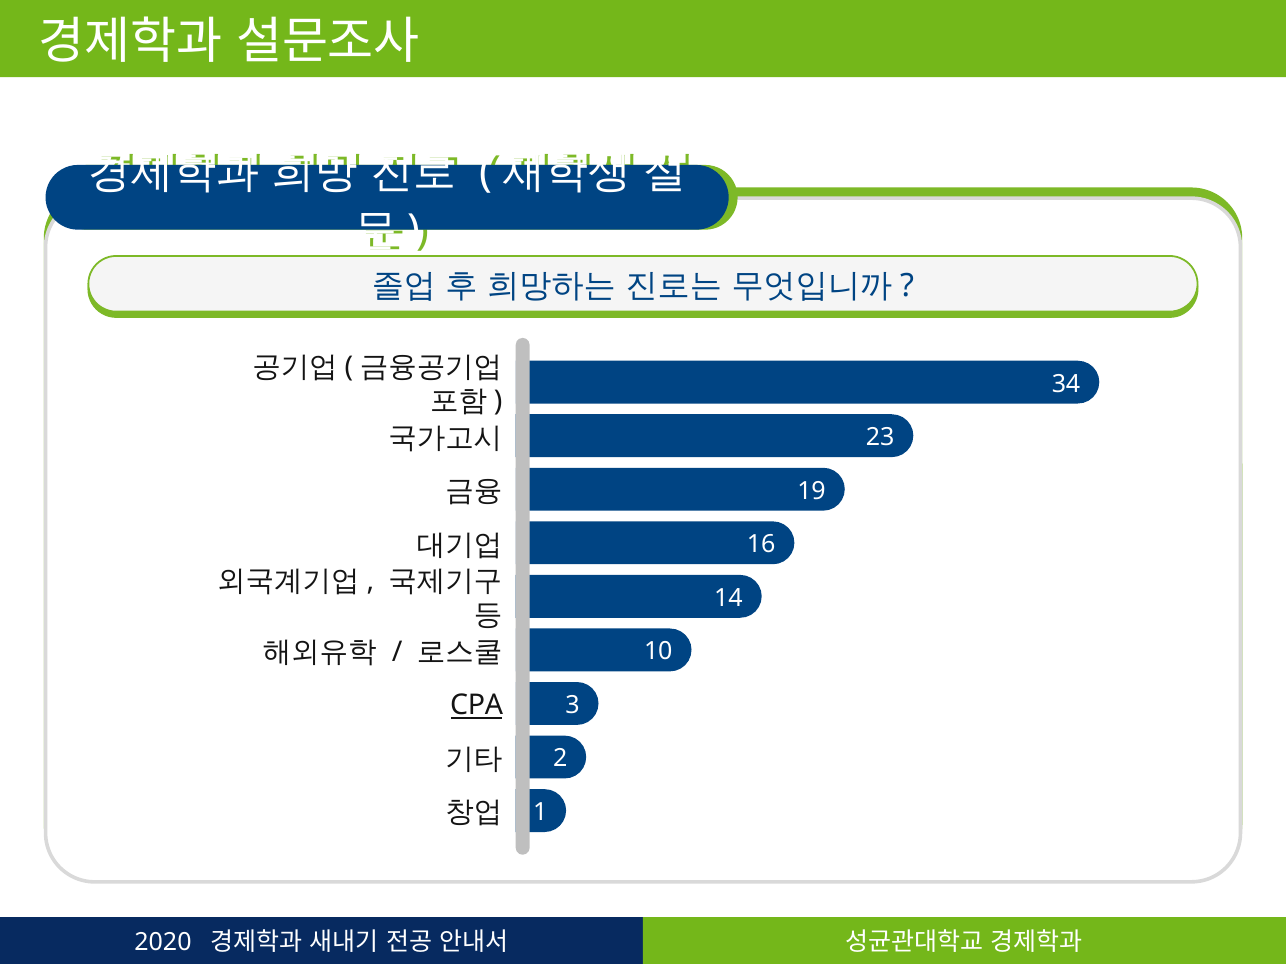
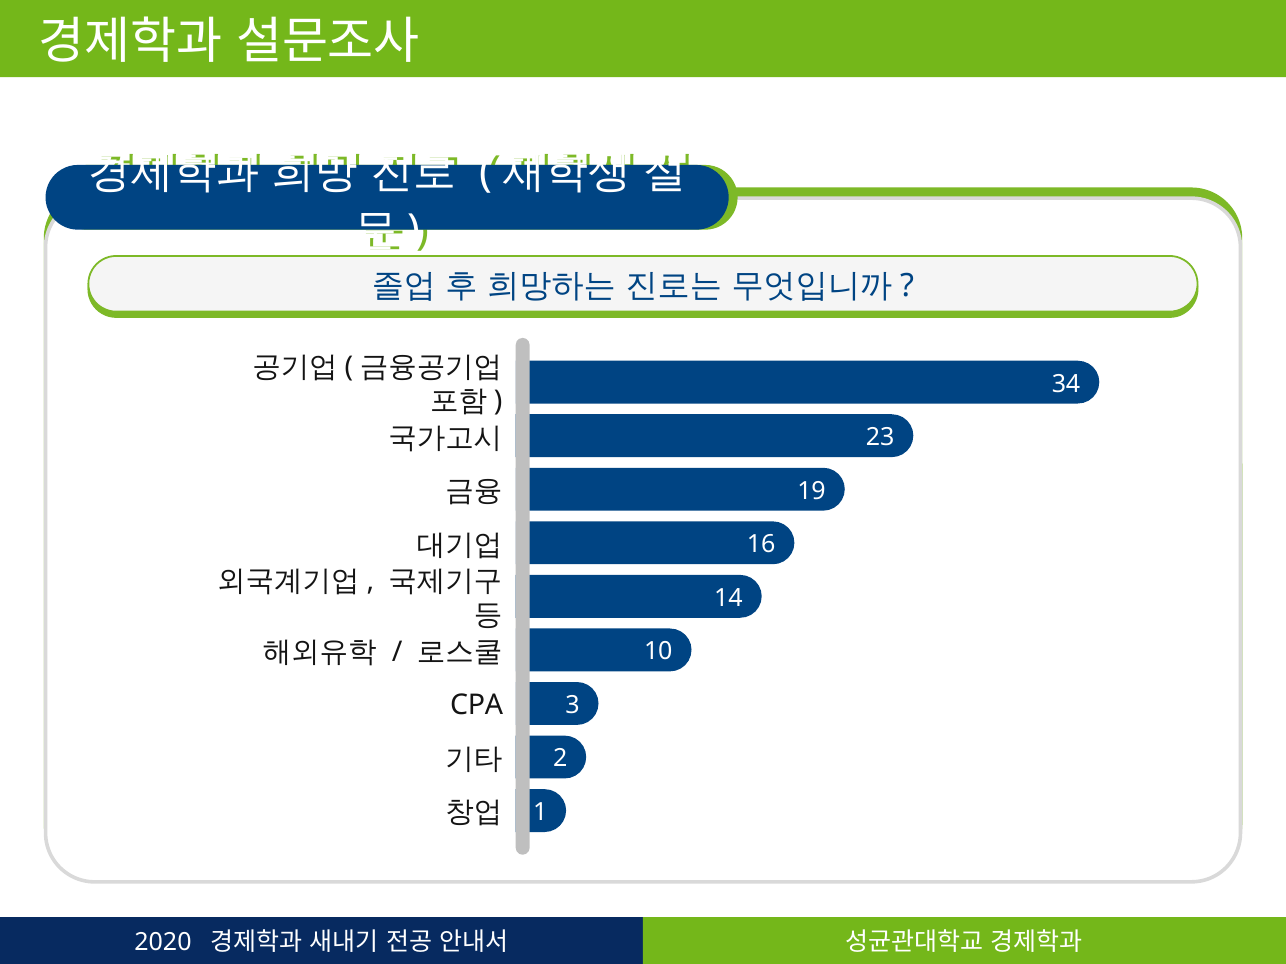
CPA underline: present -> none (477, 706)
